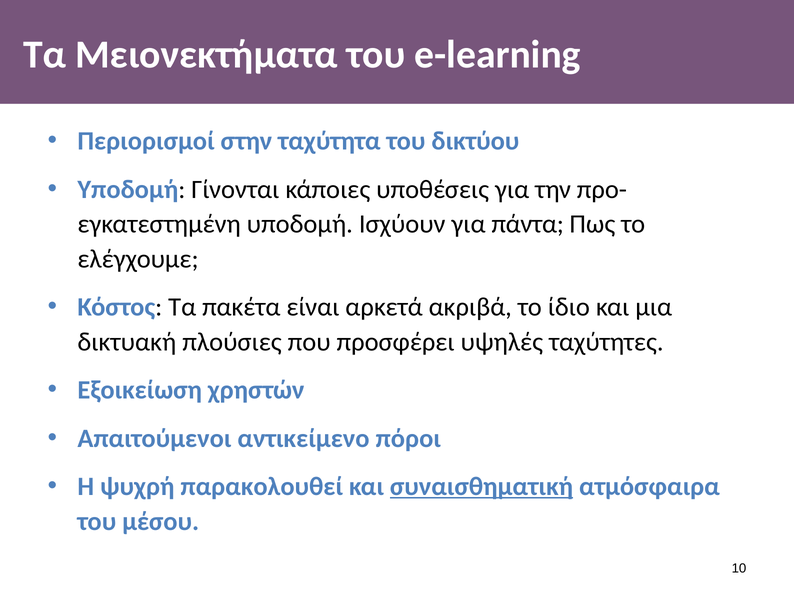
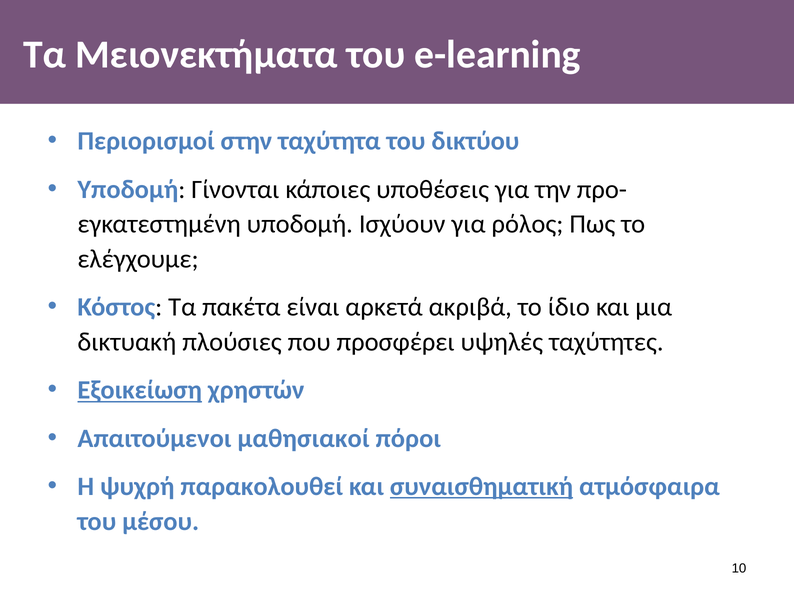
πάντα: πάντα -> ρόλος (527, 224)
Εξοικείωση underline: none -> present (140, 391)
αντικείμενο: αντικείμενο -> μαθησιακοί (303, 439)
